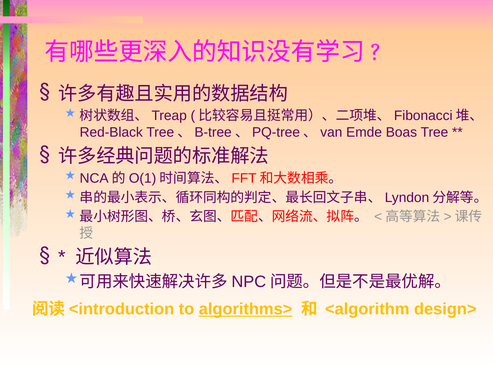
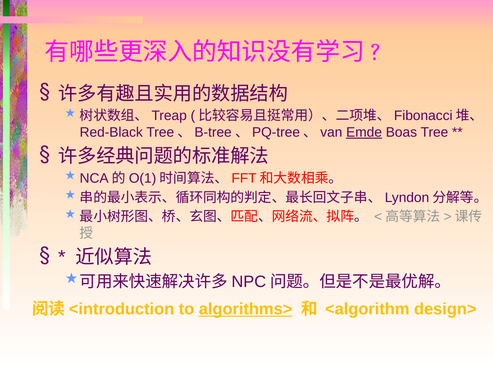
Emde underline: none -> present (364, 132)
